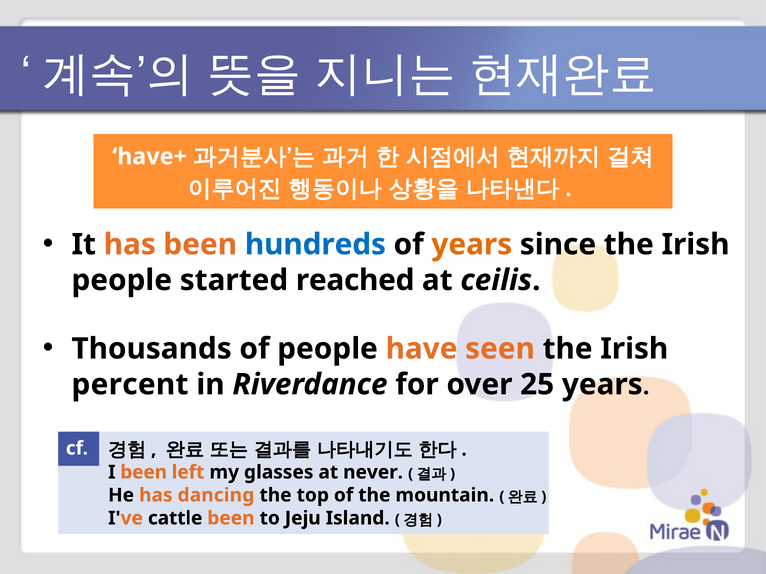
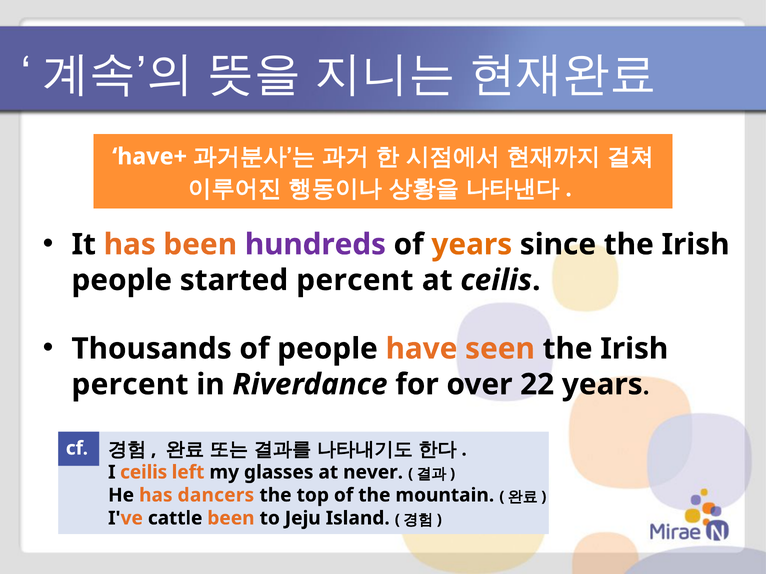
hundreds colour: blue -> purple (315, 245)
started reached: reached -> percent (355, 280)
25: 25 -> 22 (537, 385)
I been: been -> ceilis (144, 473)
dancing: dancing -> dancers (216, 496)
